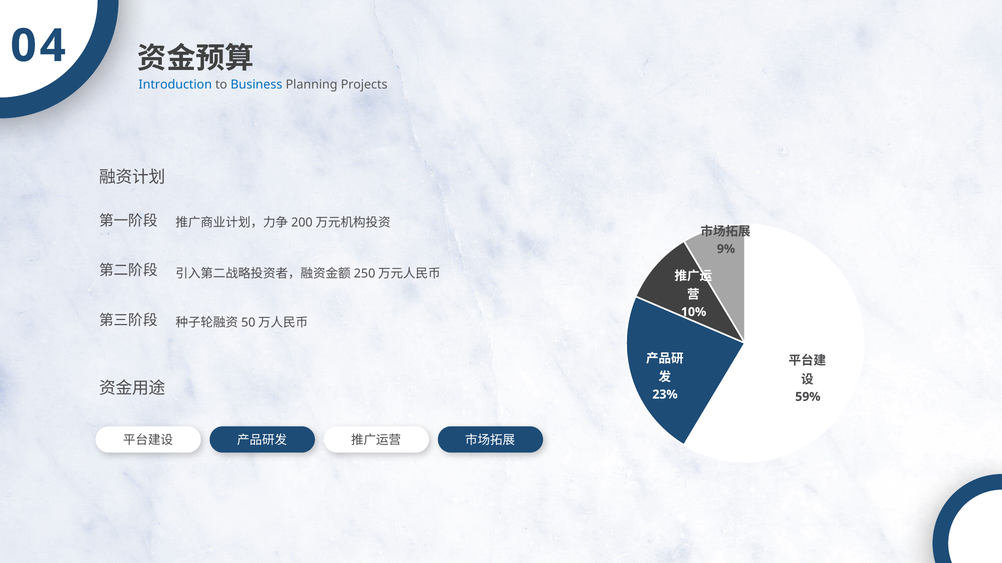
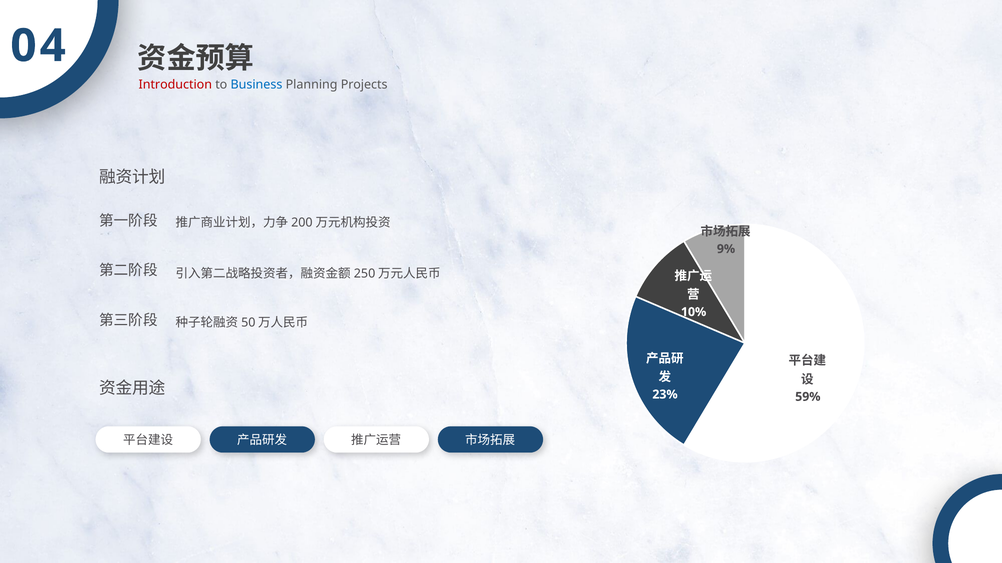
Introduction colour: blue -> red (175, 85)
